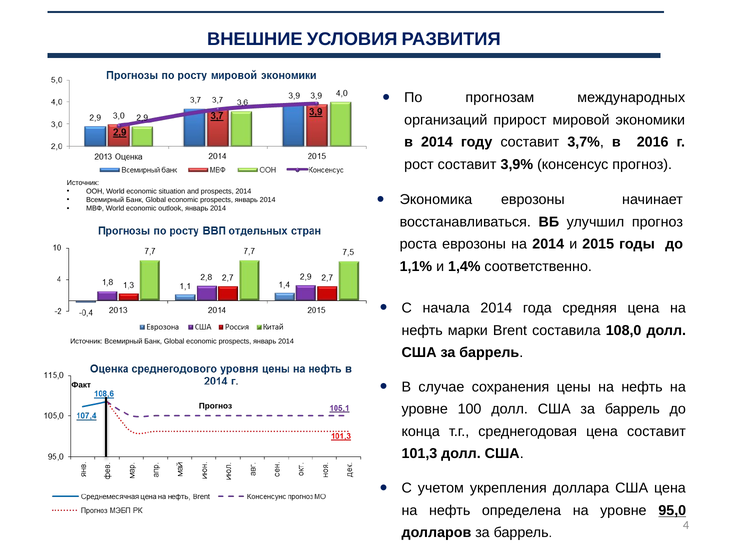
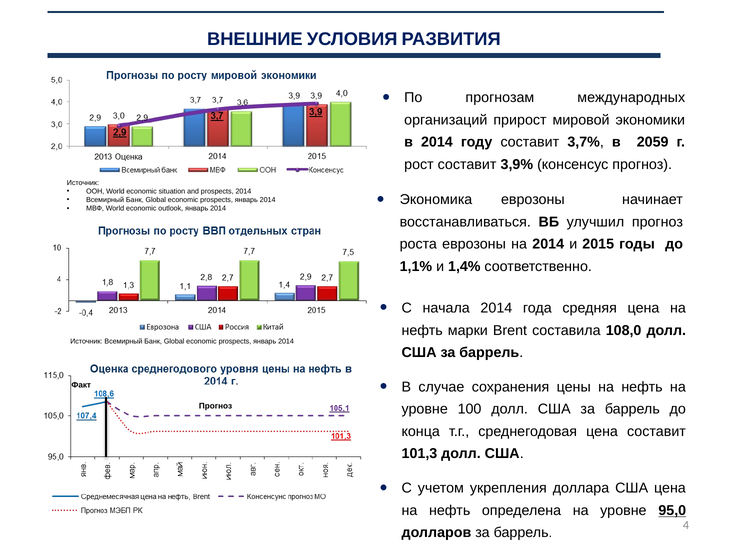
2016: 2016 -> 2059 (653, 142)
